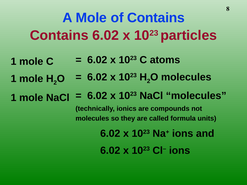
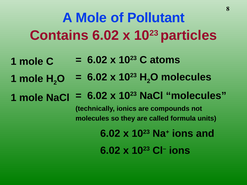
of Contains: Contains -> Pollutant (156, 18)
